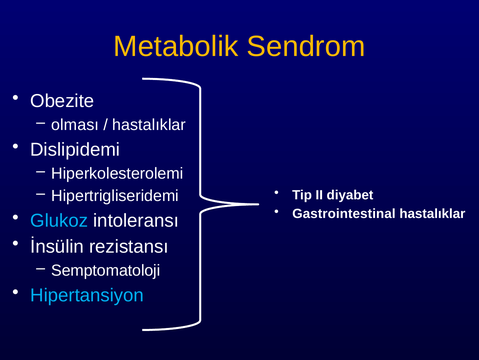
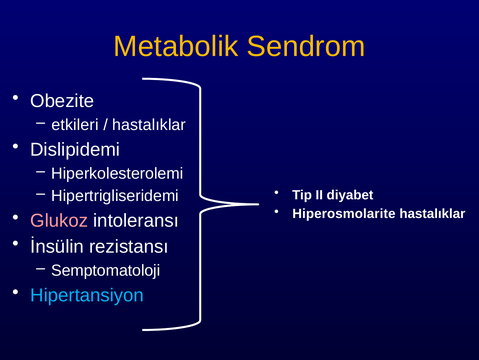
olması: olması -> etkileri (75, 125)
Gastrointestinal: Gastrointestinal -> Hiperosmolarite (344, 213)
Glukoz colour: light blue -> pink (59, 220)
